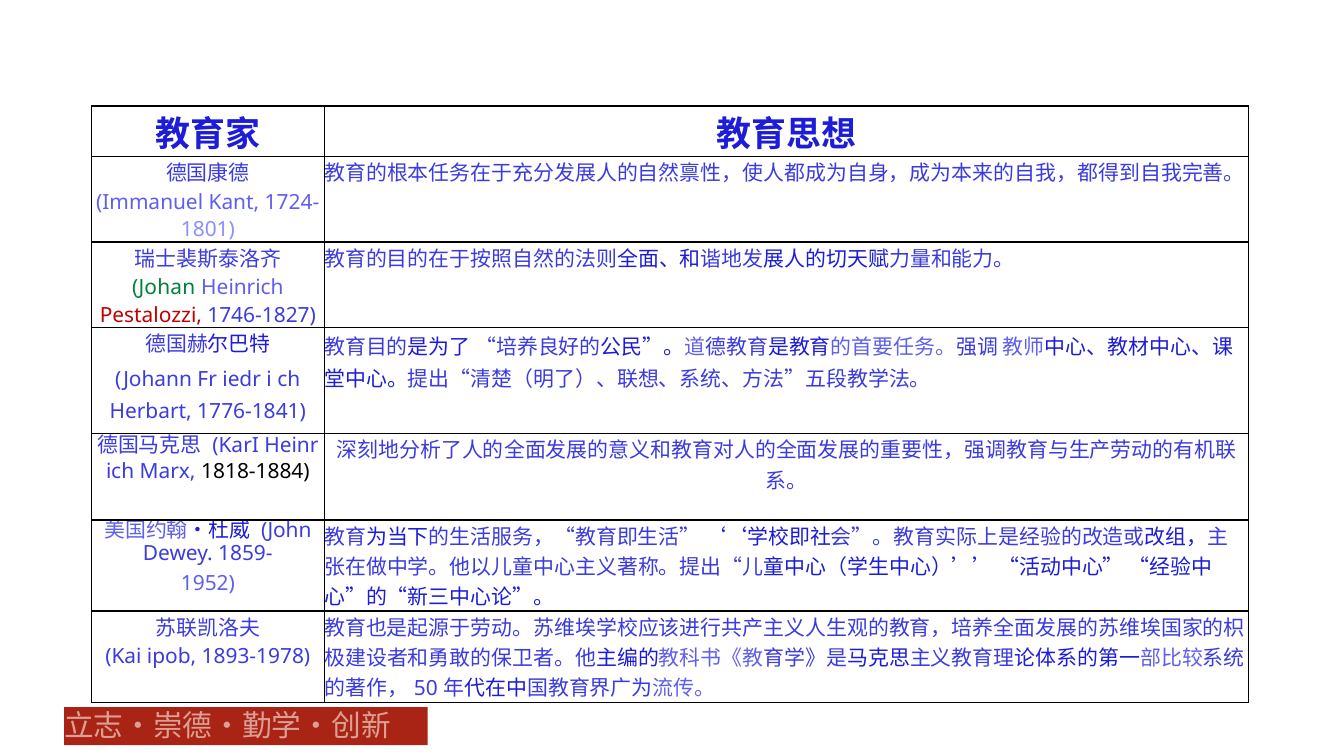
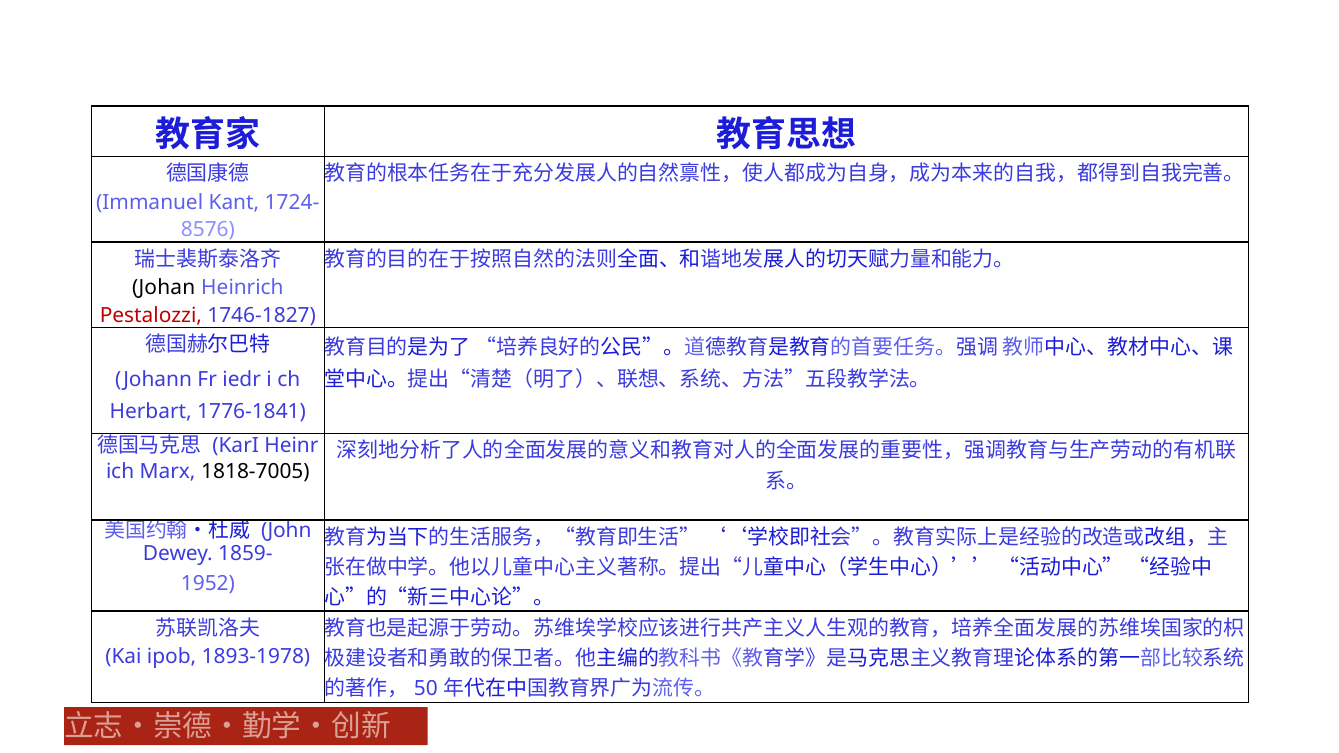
1801: 1801 -> 8576 (208, 230)
Johan colour: green -> black (164, 288)
1818-1884: 1818-1884 -> 1818-7005 (255, 472)
